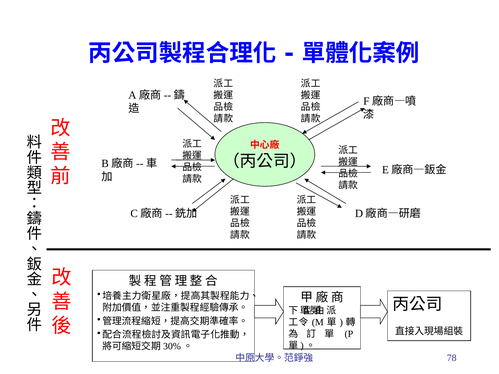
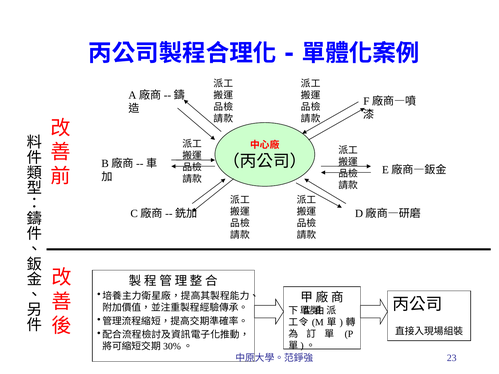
78: 78 -> 23 (452, 358)
